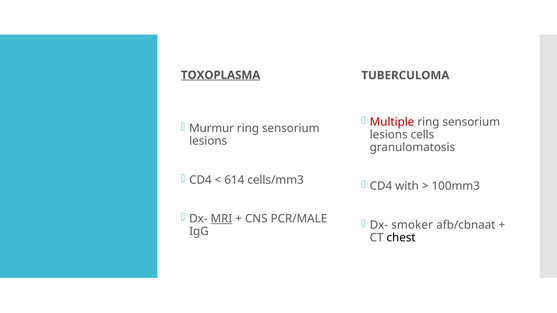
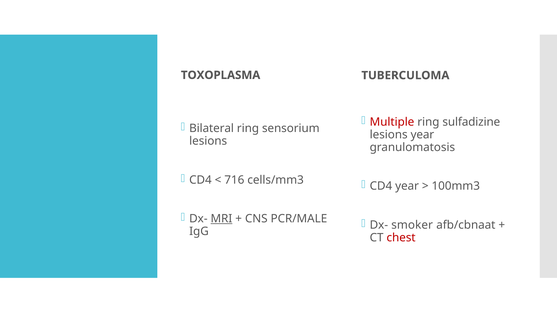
TOXOPLASMA underline: present -> none (221, 75)
sensorium: sensorium -> sulfadizine (471, 122)
Murmur: Murmur -> Bilateral (212, 129)
lesions cells: cells -> year (422, 135)
614: 614 -> 716 (234, 180)
CD4 with: with -> year (407, 186)
chest colour: black -> red (401, 238)
